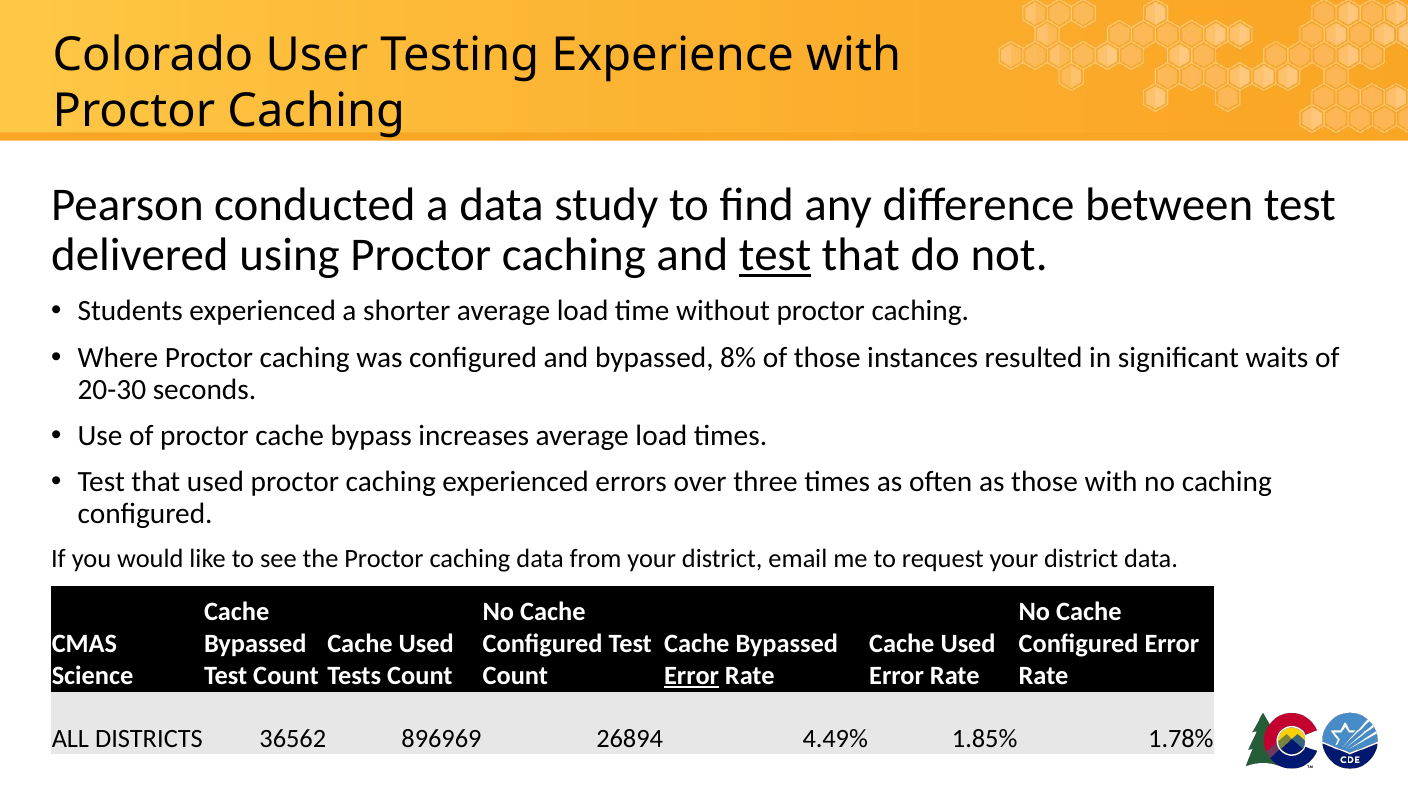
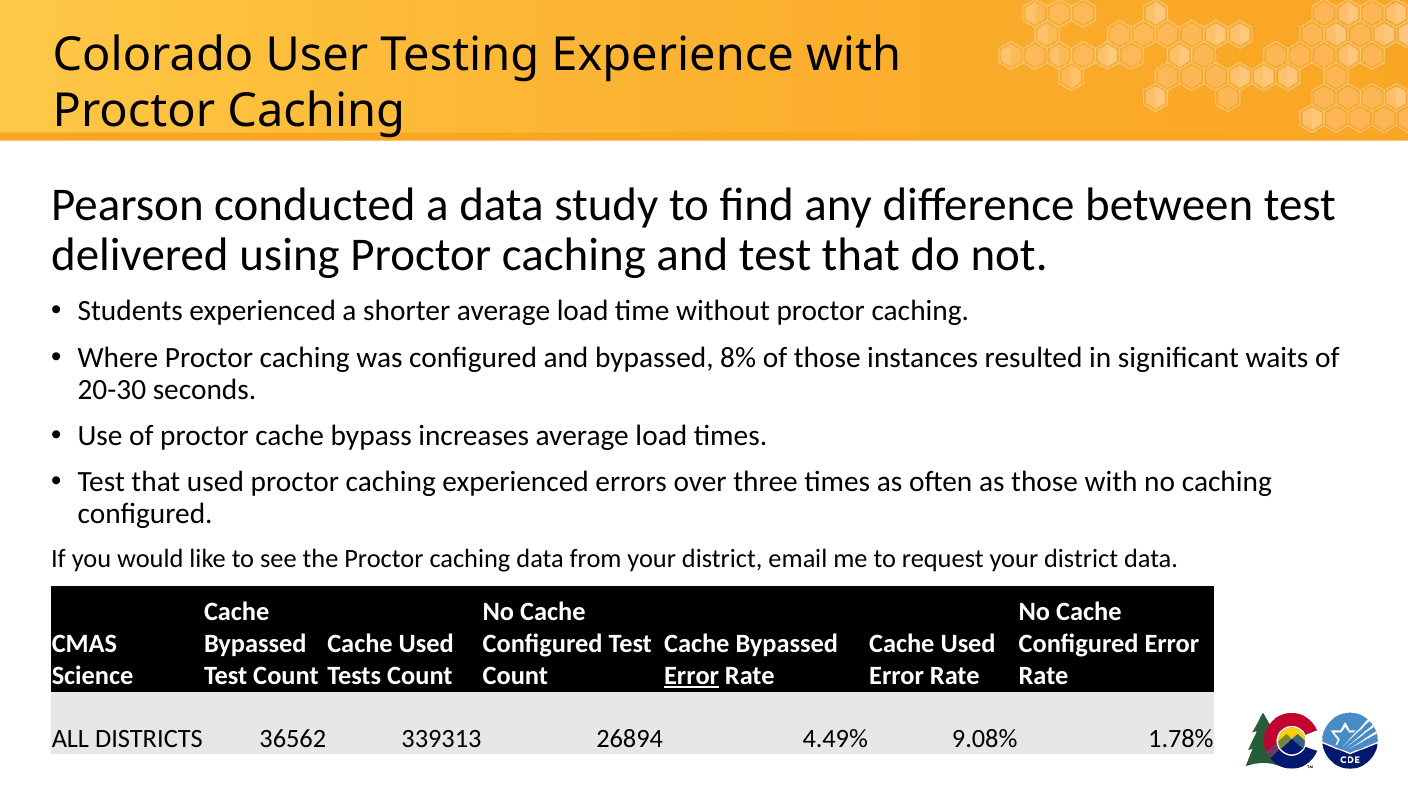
test underline: present -> none (775, 255)
896969: 896969 -> 339313 (441, 738)
1.85%: 1.85% -> 9.08% (985, 738)
